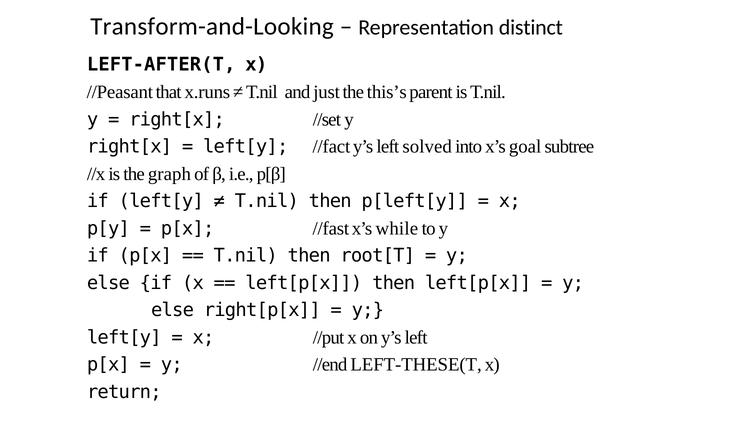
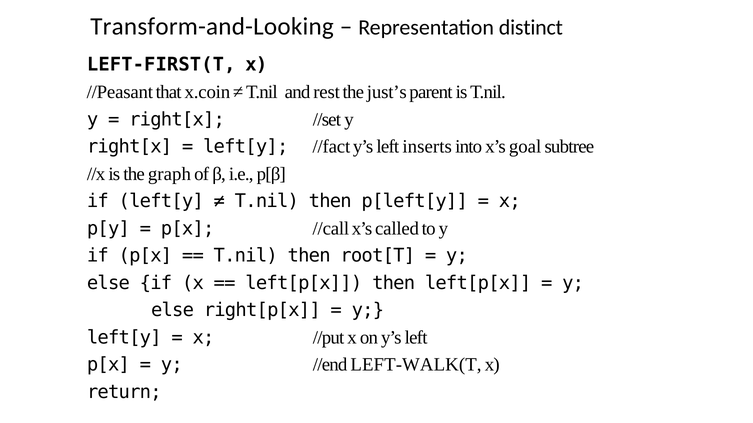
LEFT-AFTER(T: LEFT-AFTER(T -> LEFT-FIRST(T (161, 65)
x.runs: x.runs -> x.coin (207, 92)
just: just -> rest (327, 92)
this’s: this’s -> just’s (387, 92)
solved: solved -> inserts (427, 147)
//fast: //fast -> //call (331, 229)
while: while -> called (397, 229)
LEFT-THESE(T: LEFT-THESE(T -> LEFT-WALK(T (416, 365)
